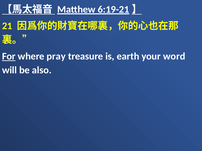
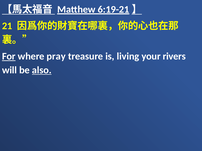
earth: earth -> living (128, 57)
word: word -> rivers (174, 57)
also underline: none -> present (42, 70)
